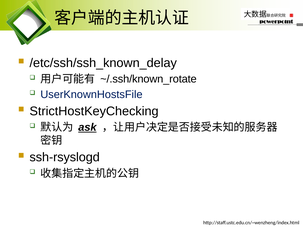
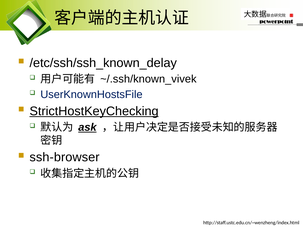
~/.ssh/known_rotate: ~/.ssh/known_rotate -> ~/.ssh/known_vivek (148, 79)
StrictHostKeyChecking underline: none -> present (94, 111)
ssh-rsyslogd: ssh-rsyslogd -> ssh-browser (65, 157)
